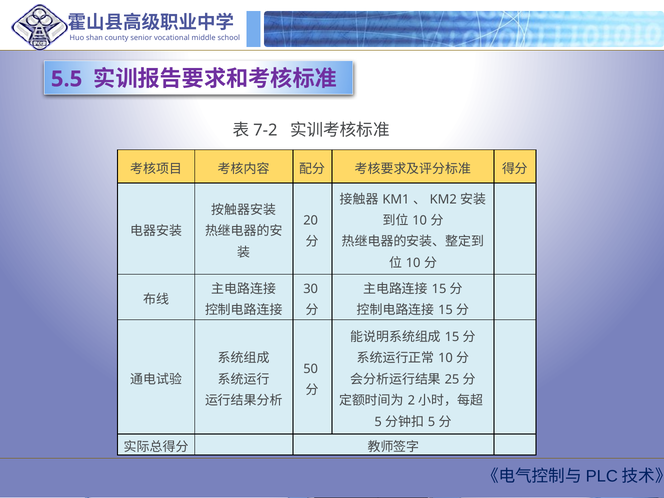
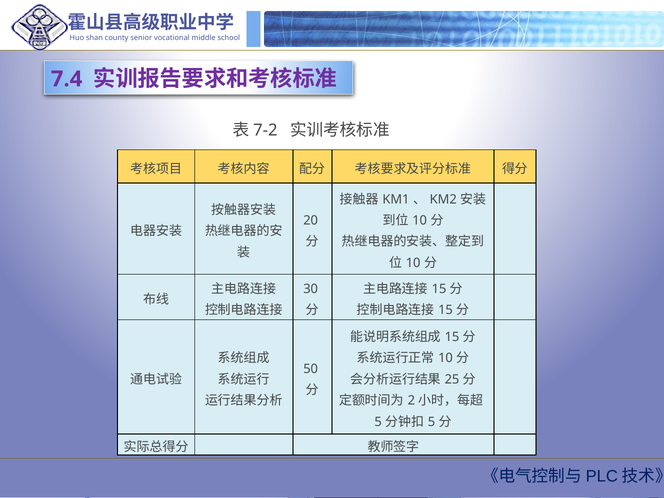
5.5: 5.5 -> 7.4 (67, 79)
